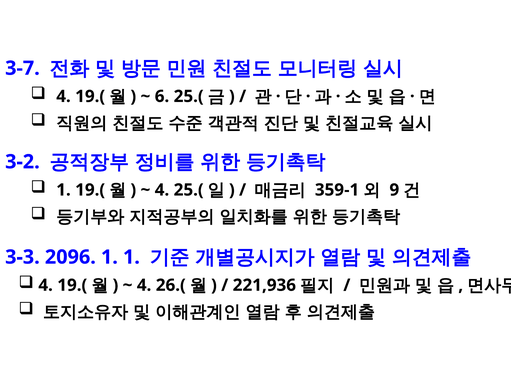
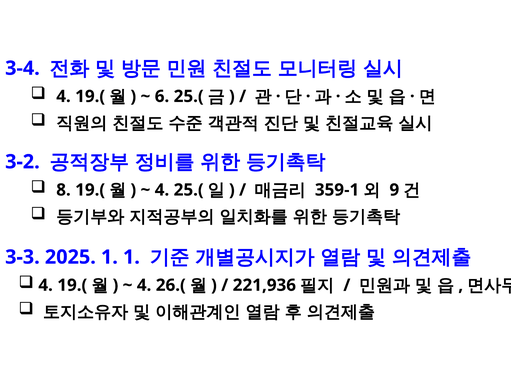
3-7: 3-7 -> 3-4 (22, 68)
1: 1 -> 8 (63, 190)
2096: 2096 -> 2025 (70, 257)
